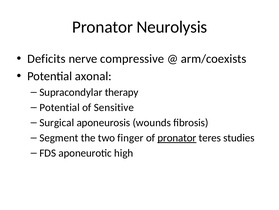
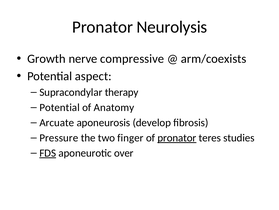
Deficits: Deficits -> Growth (46, 59)
axonal: axonal -> aspect (93, 76)
Sensitive: Sensitive -> Anatomy (114, 107)
Surgical: Surgical -> Arcuate (57, 122)
wounds: wounds -> develop (152, 122)
Segment: Segment -> Pressure (59, 137)
FDS underline: none -> present (48, 153)
high: high -> over (124, 153)
